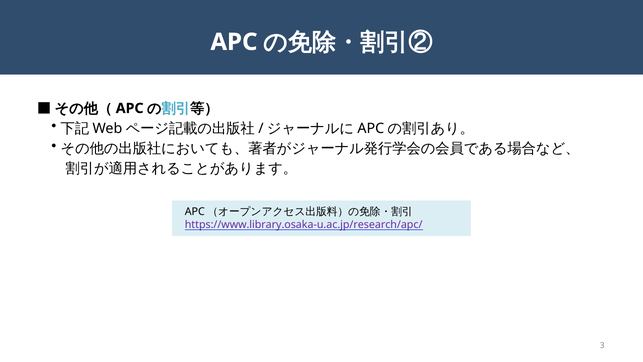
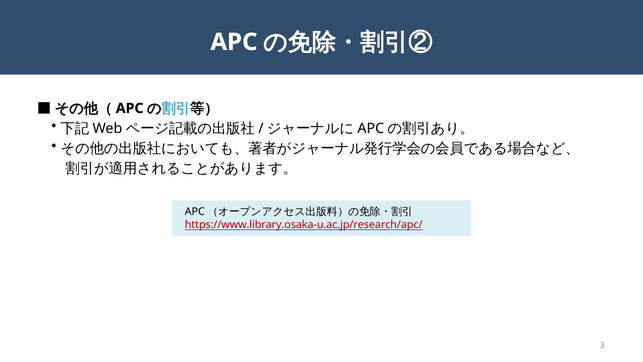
https://www.library.osaka-u.ac.jp/research/apc/ colour: purple -> red (304, 224)
